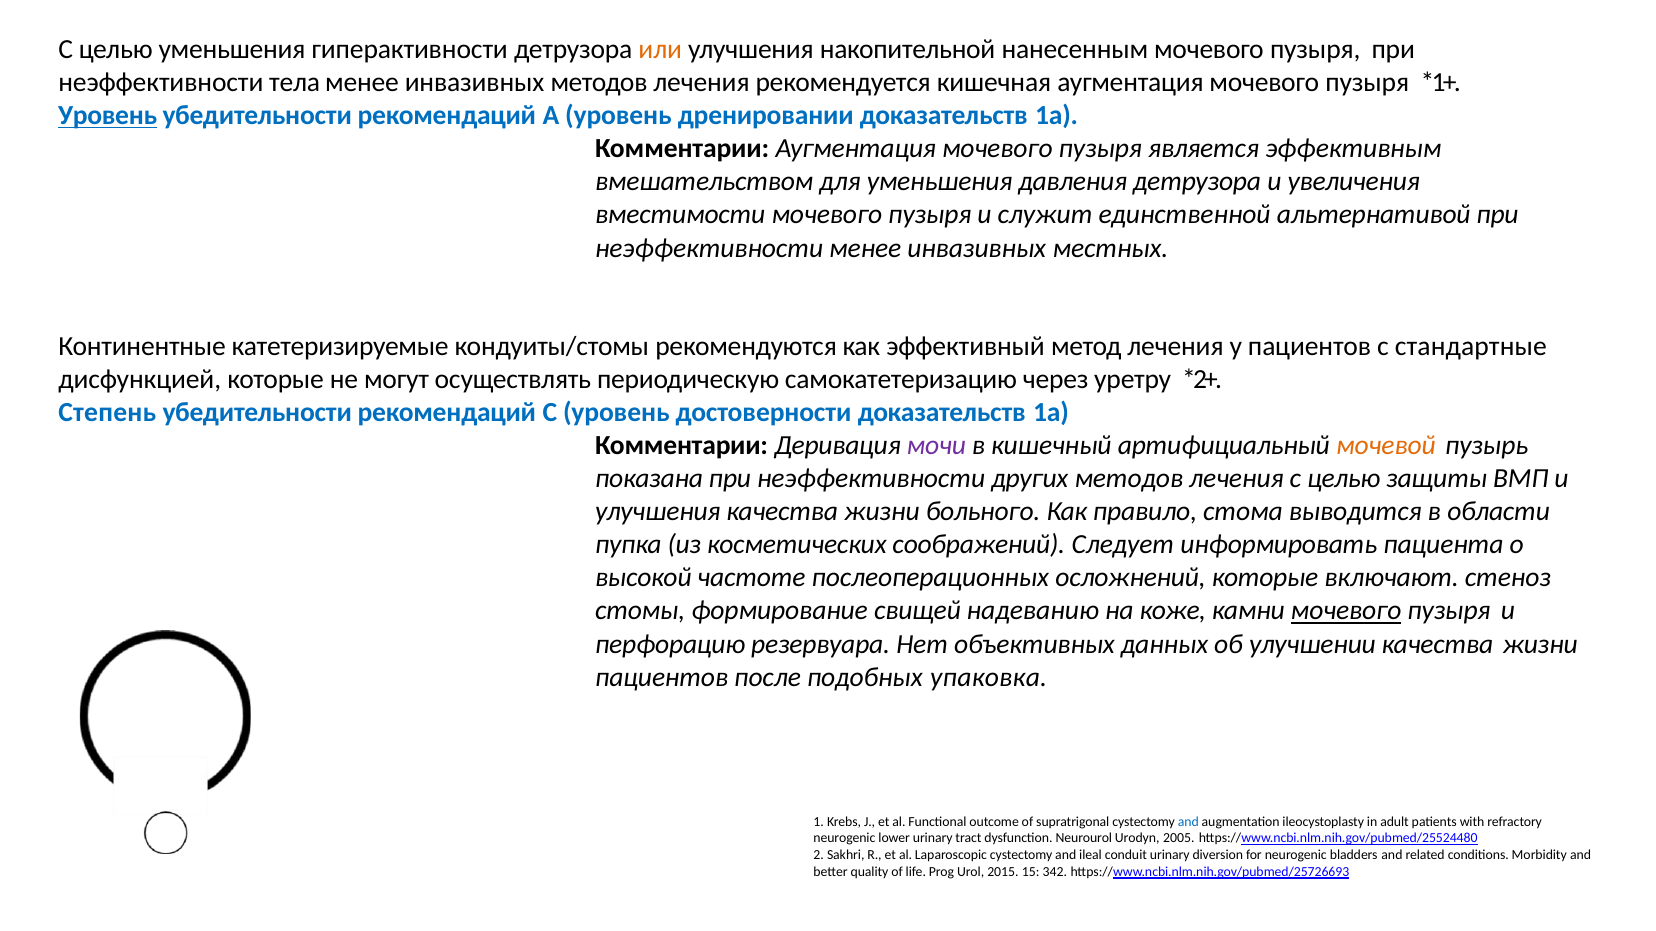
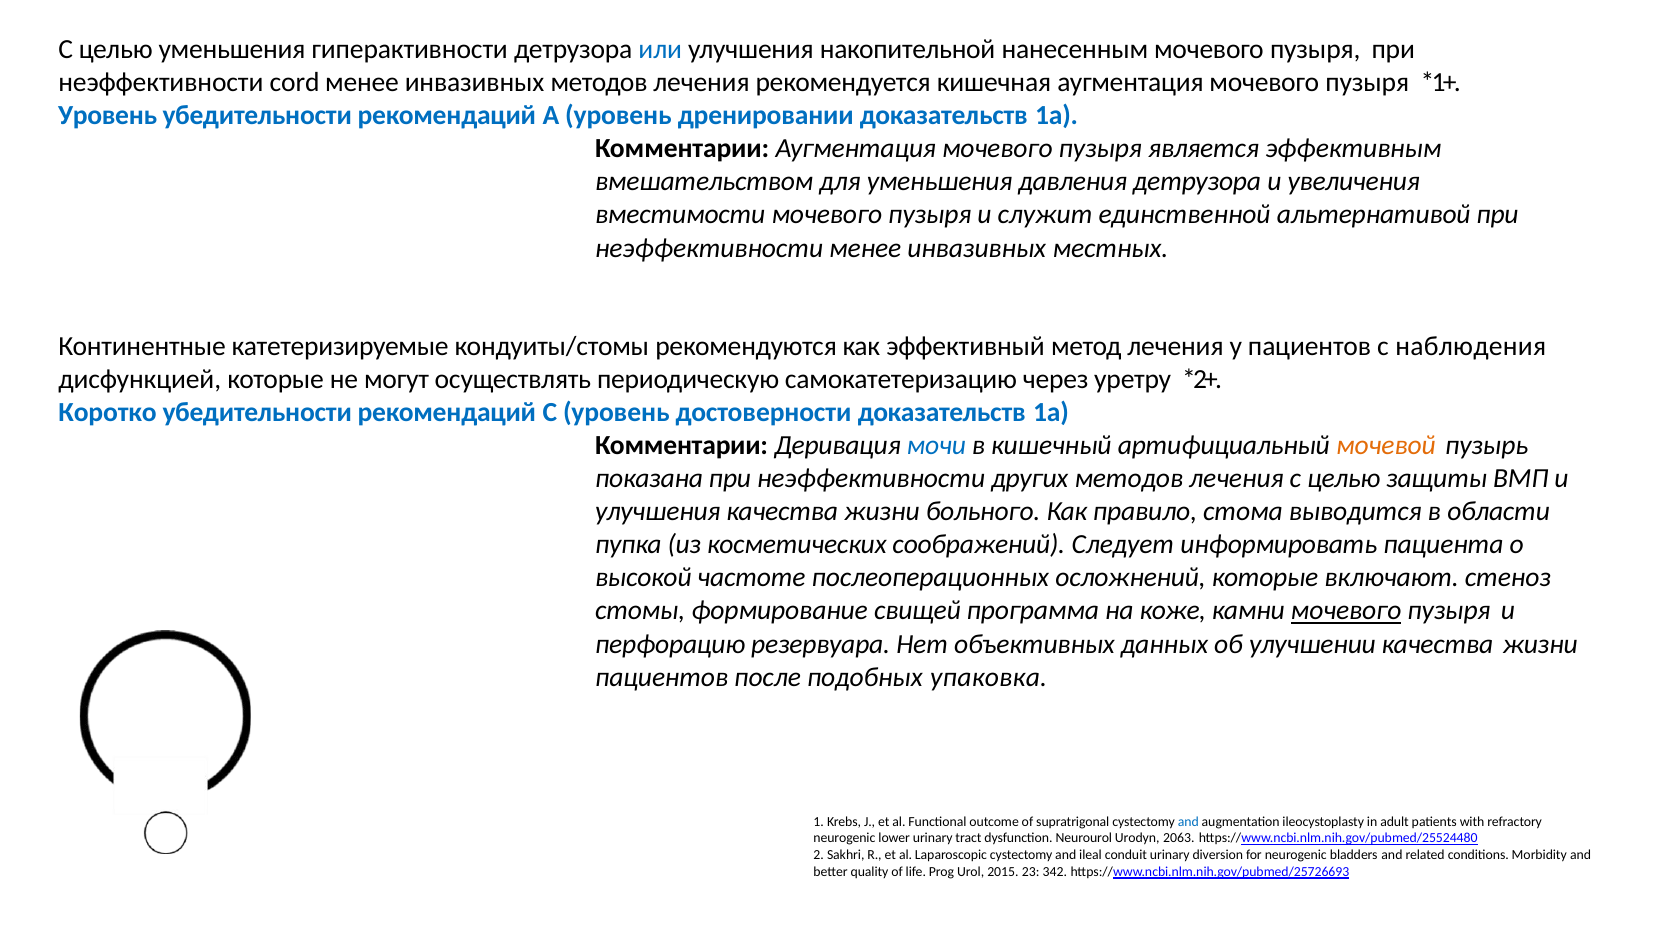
или colour: orange -> blue (660, 49)
тела: тела -> cord (295, 83)
Уровень underline: present -> none (108, 116)
стандартные: стандартные -> наблюдения (1471, 346)
Степень: Степень -> Коротко (108, 413)
мочи colour: purple -> blue (936, 446)
надеванию: надеванию -> программа (1033, 611)
2005: 2005 -> 2063 (1179, 839)
15: 15 -> 23 (1031, 872)
